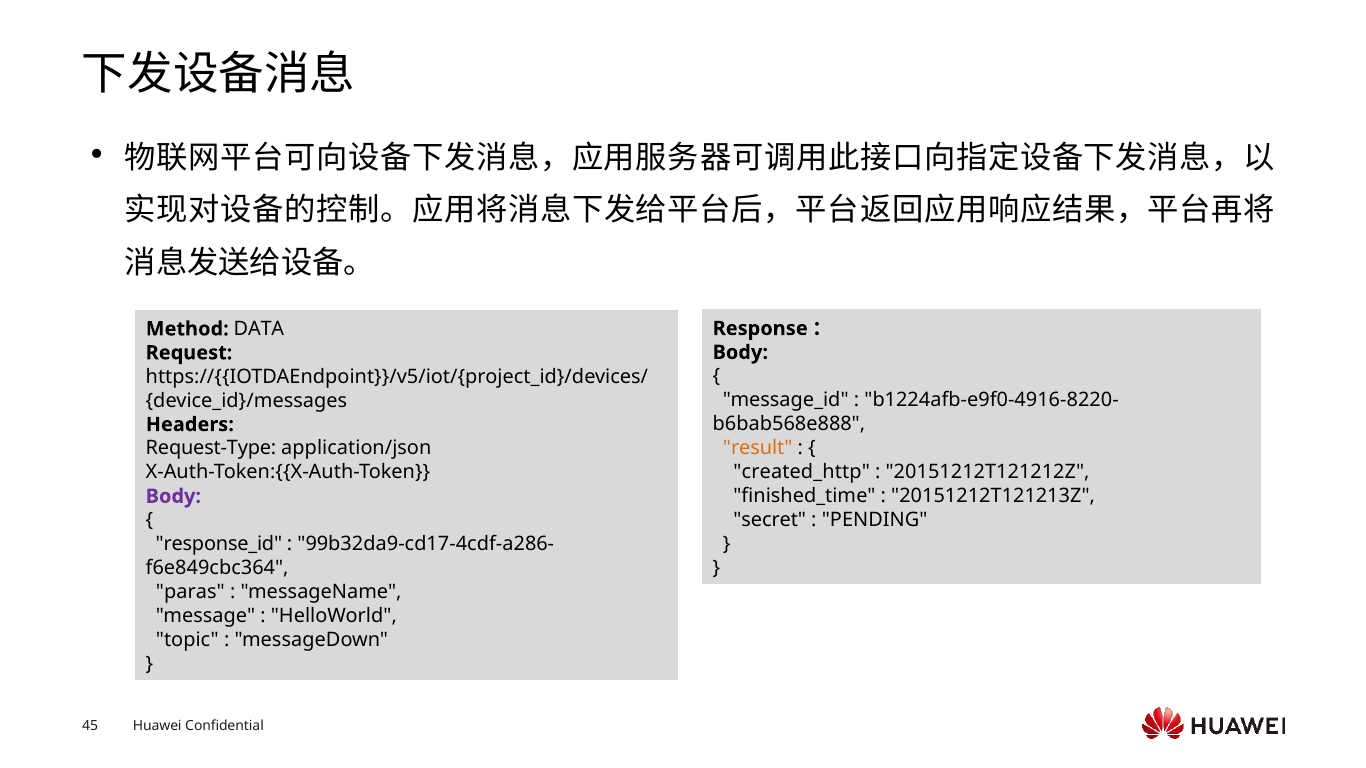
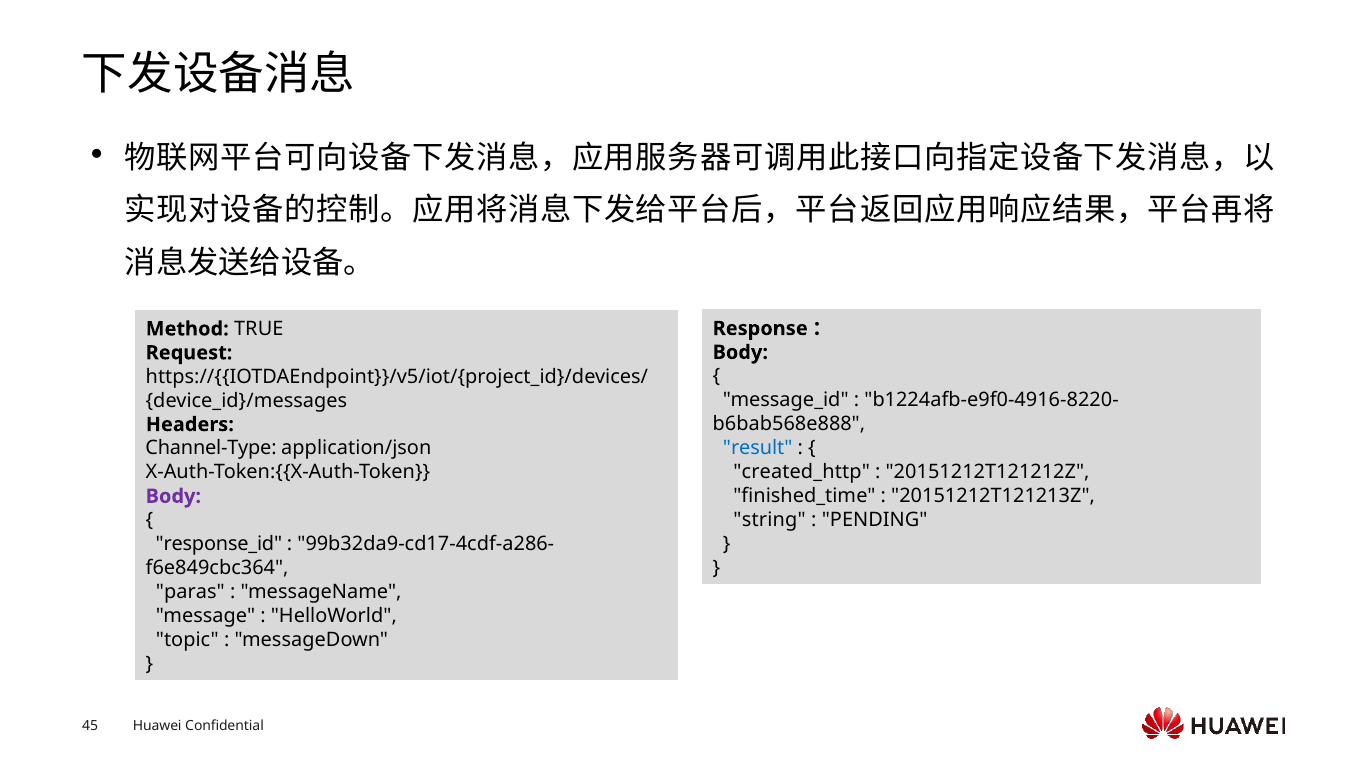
DATA: DATA -> TRUE (259, 329)
result colour: orange -> blue (758, 448)
Request-Type: Request-Type -> Channel-Type (211, 449)
secret: secret -> string (770, 520)
